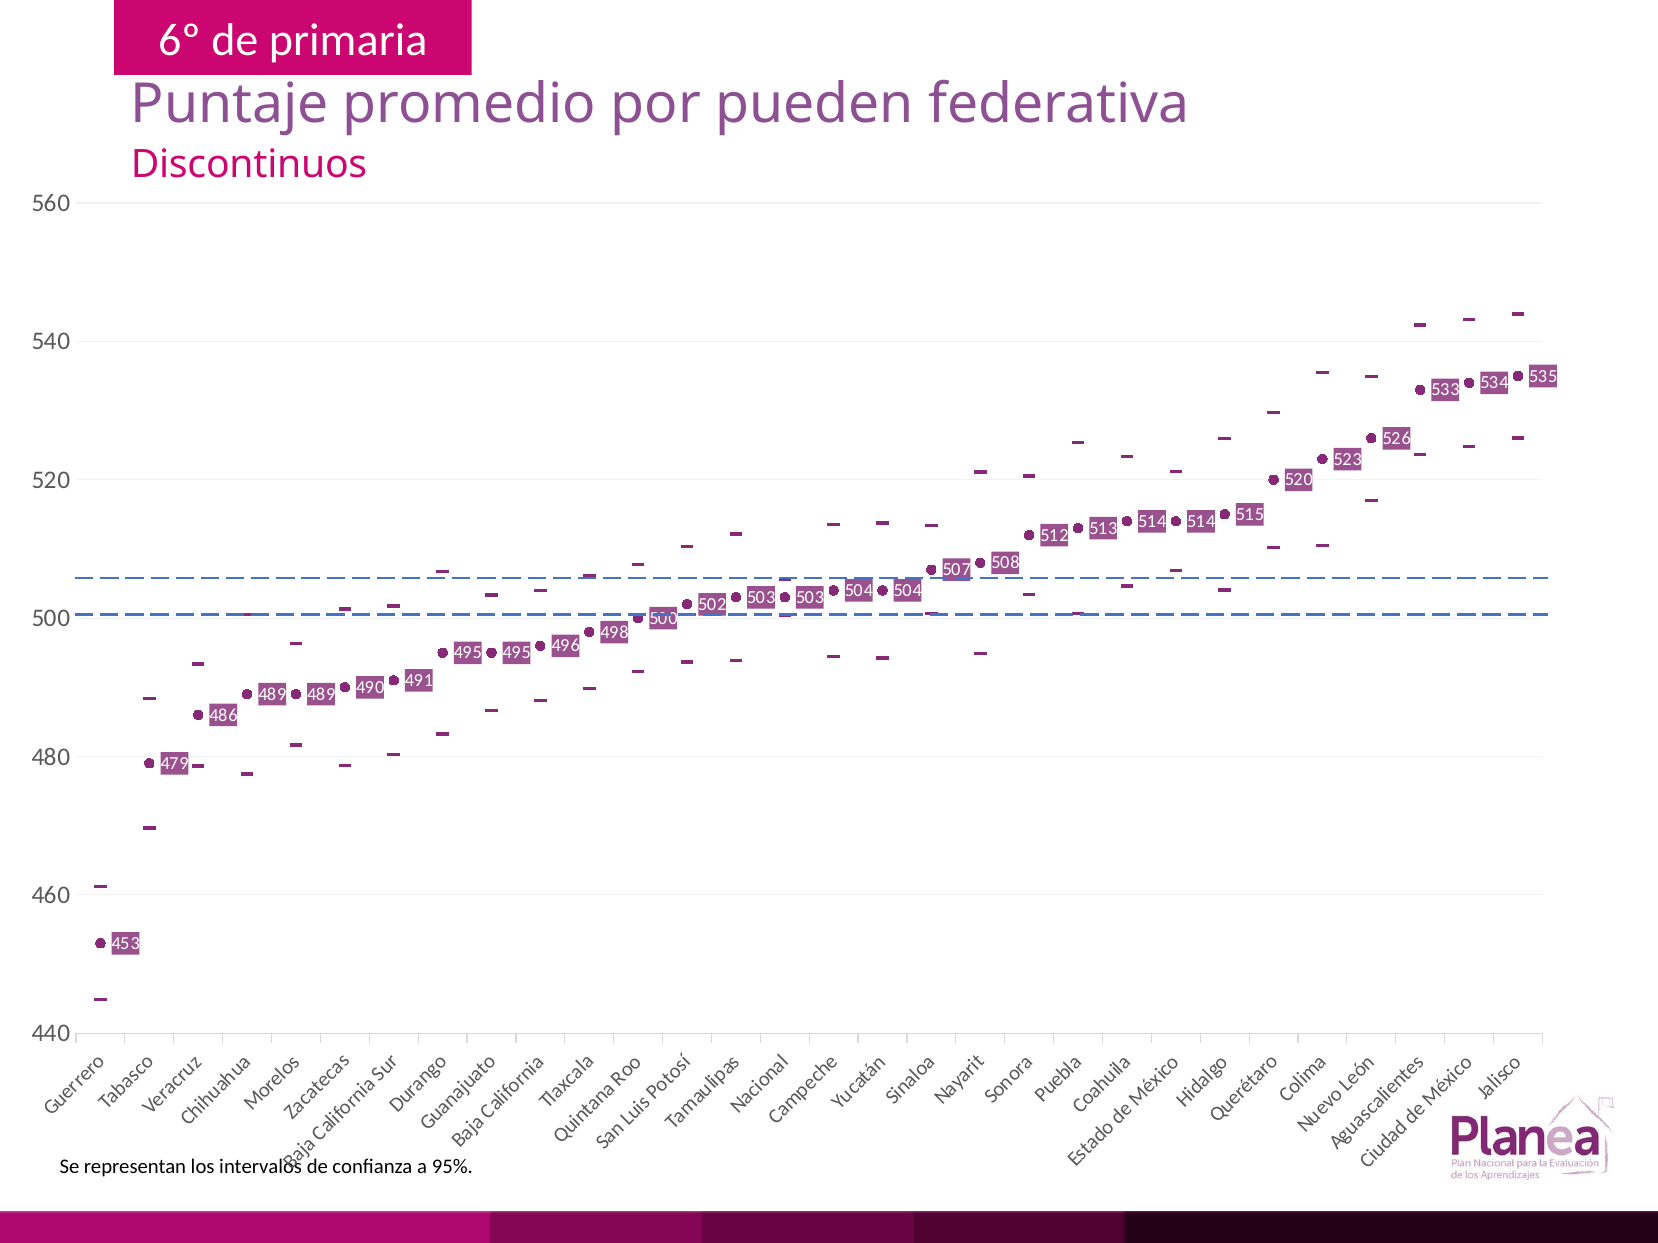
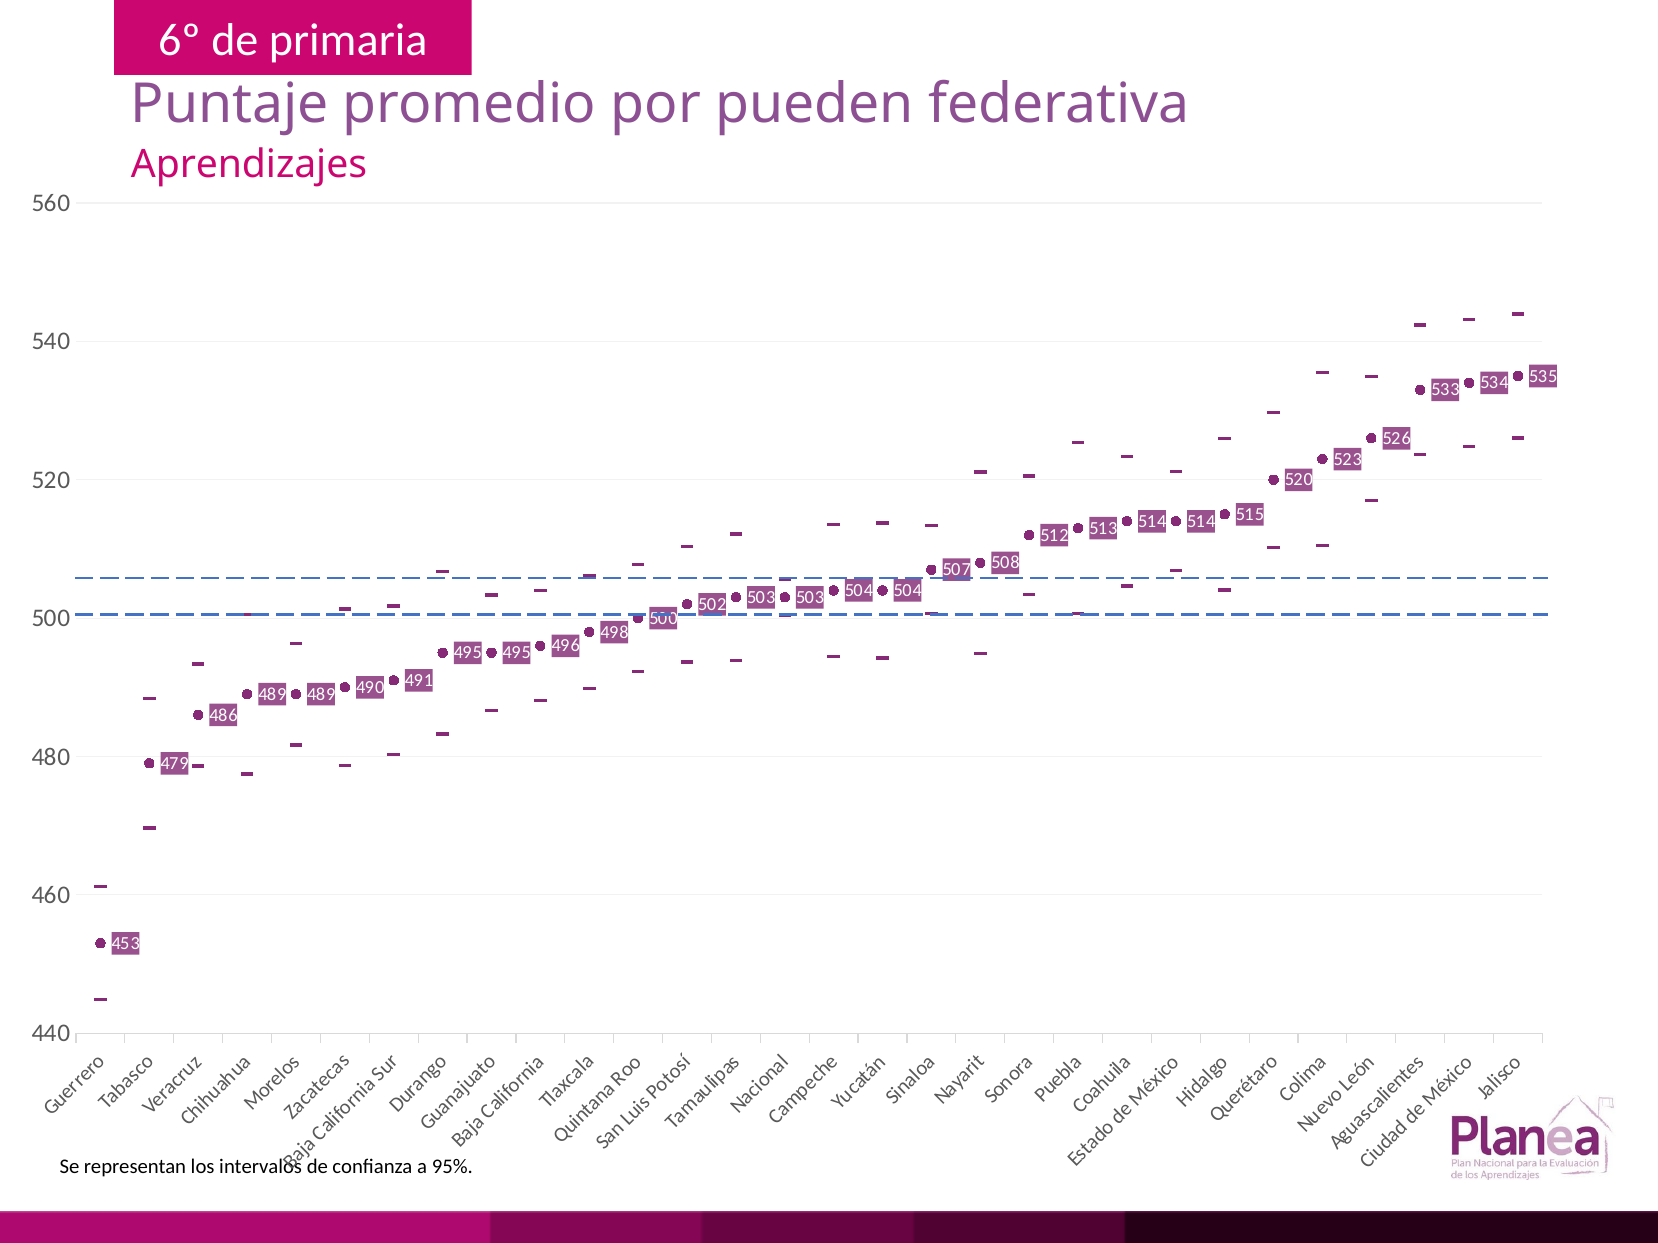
Discontinuos: Discontinuos -> Aprendizajes (249, 164)
